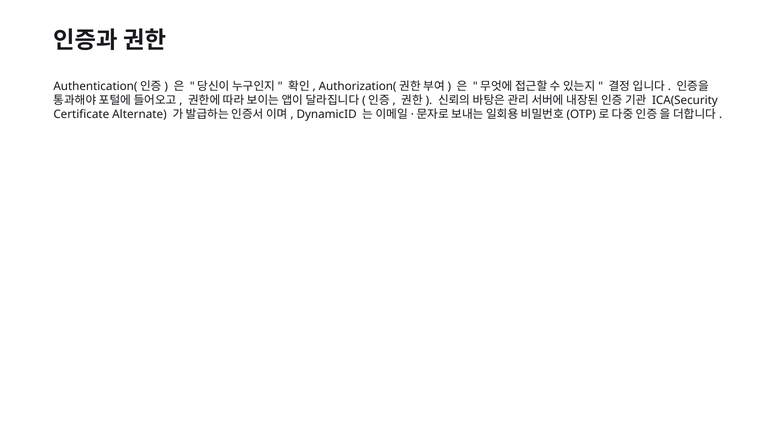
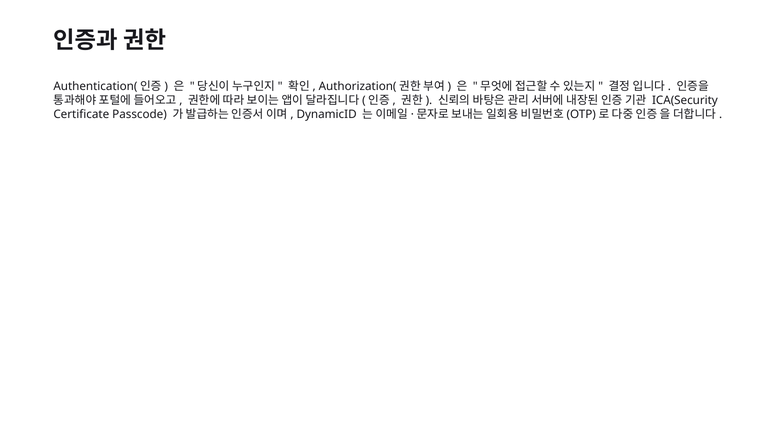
Alternate: Alternate -> Passcode (140, 114)
